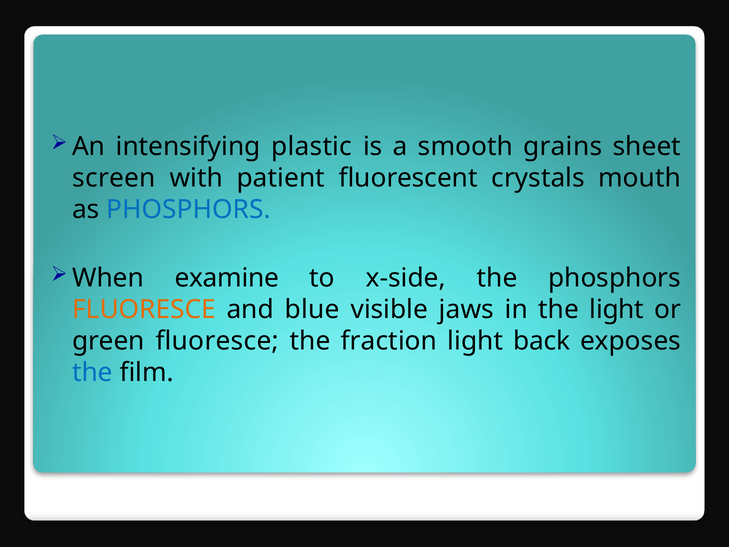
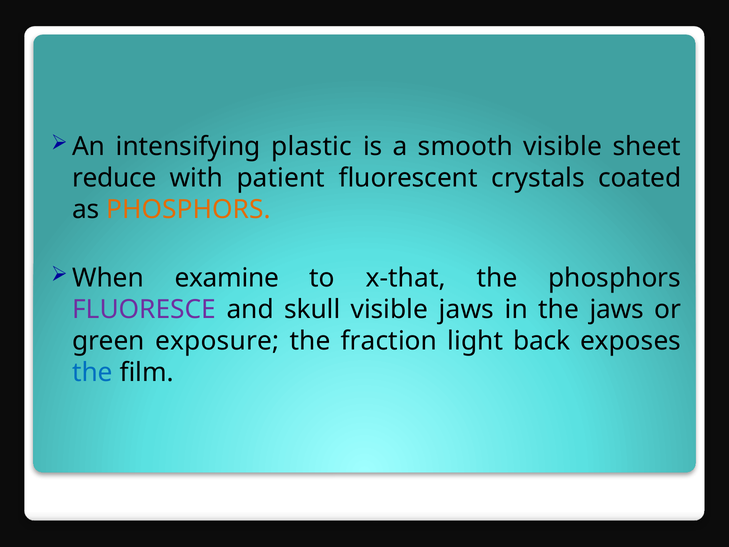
smooth grains: grains -> visible (563, 146)
screen: screen -> reduce (114, 178)
mouth: mouth -> coated (640, 178)
PHOSPHORS colour: blue -> orange (189, 210)
x-side: x-side -> x-that (406, 278)
FLUORESCE colour: orange -> purple (144, 309)
blue: blue -> skull (312, 309)
the light: light -> jaws (617, 309)
green fluoresce: fluoresce -> exposure (217, 341)
